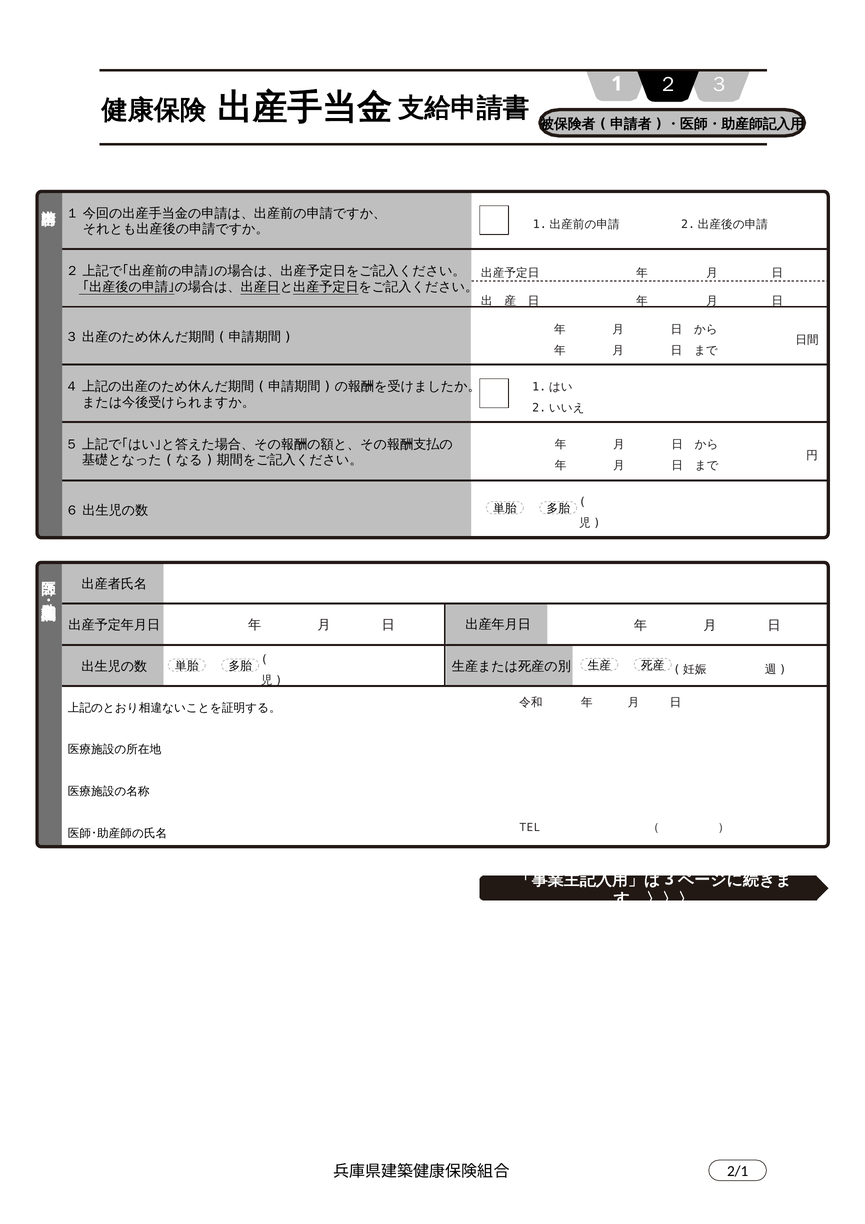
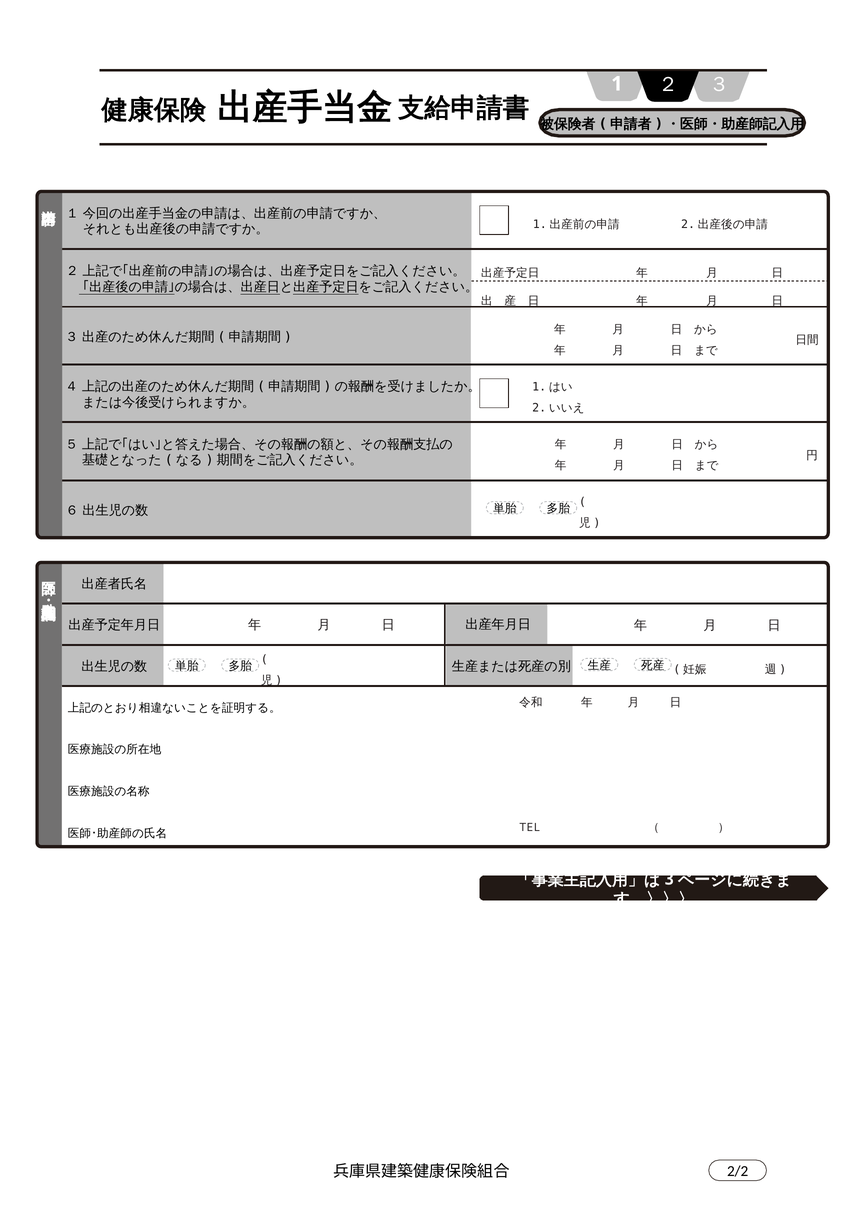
2/1: 2/1 -> 2/2 (738, 1172)
